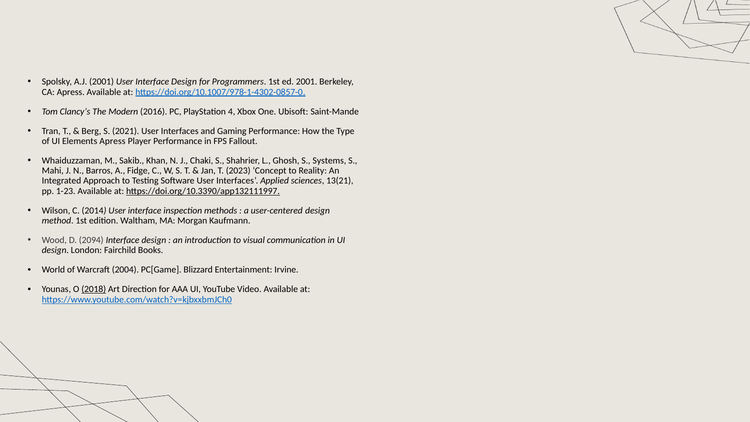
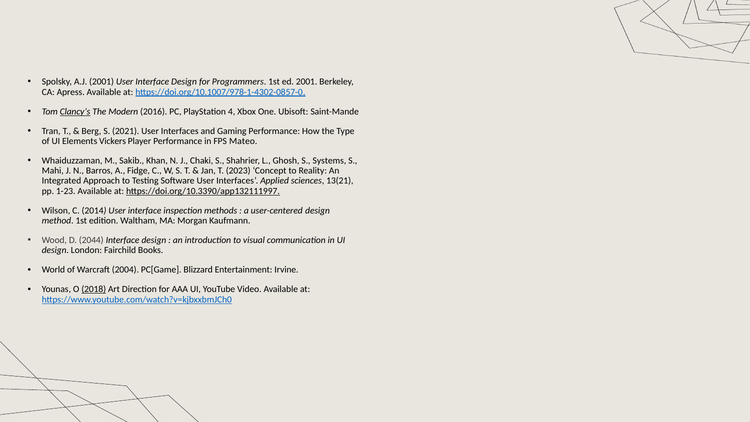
Clancy’s underline: none -> present (75, 111)
Elements Apress: Apress -> Vickers (113, 141)
Fallout: Fallout -> Mateo (243, 141)
2094: 2094 -> 2044 (91, 240)
